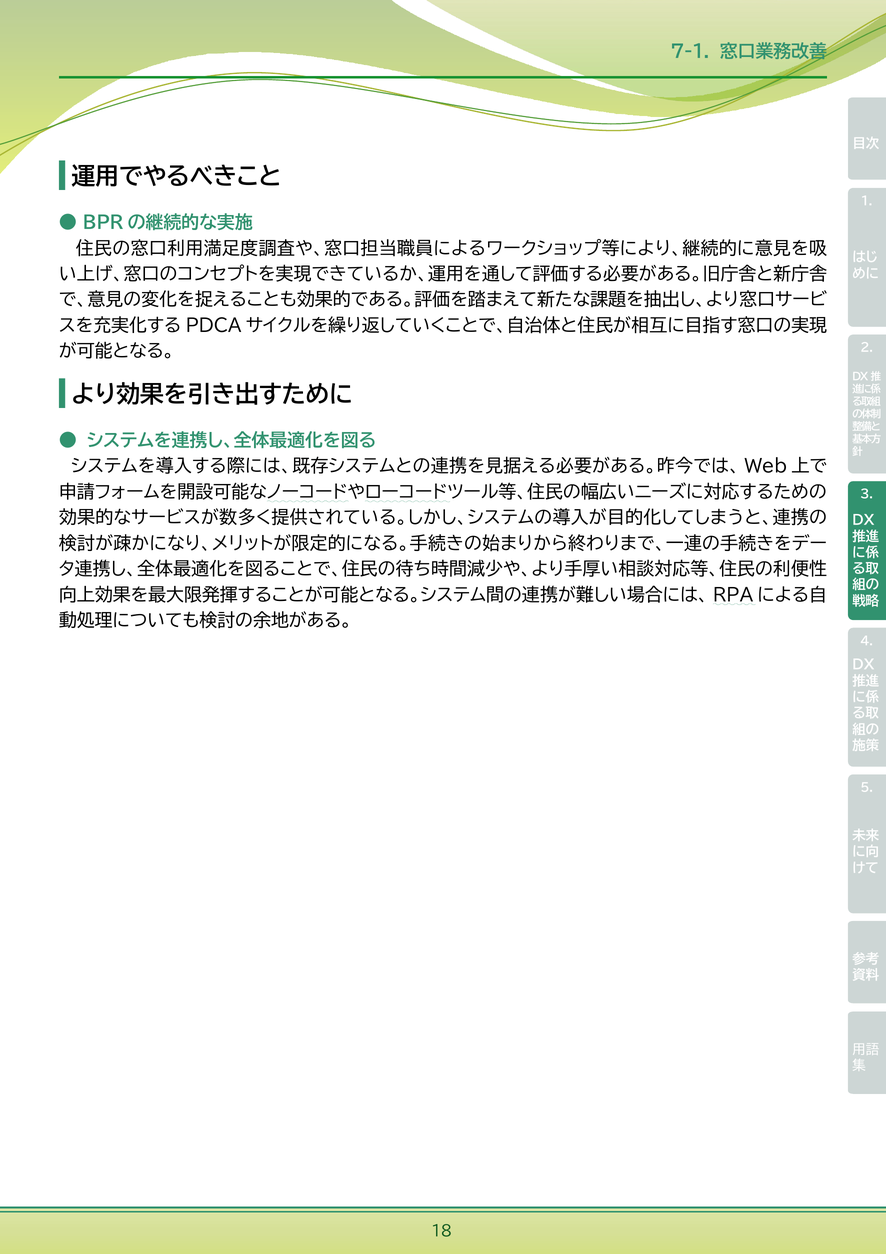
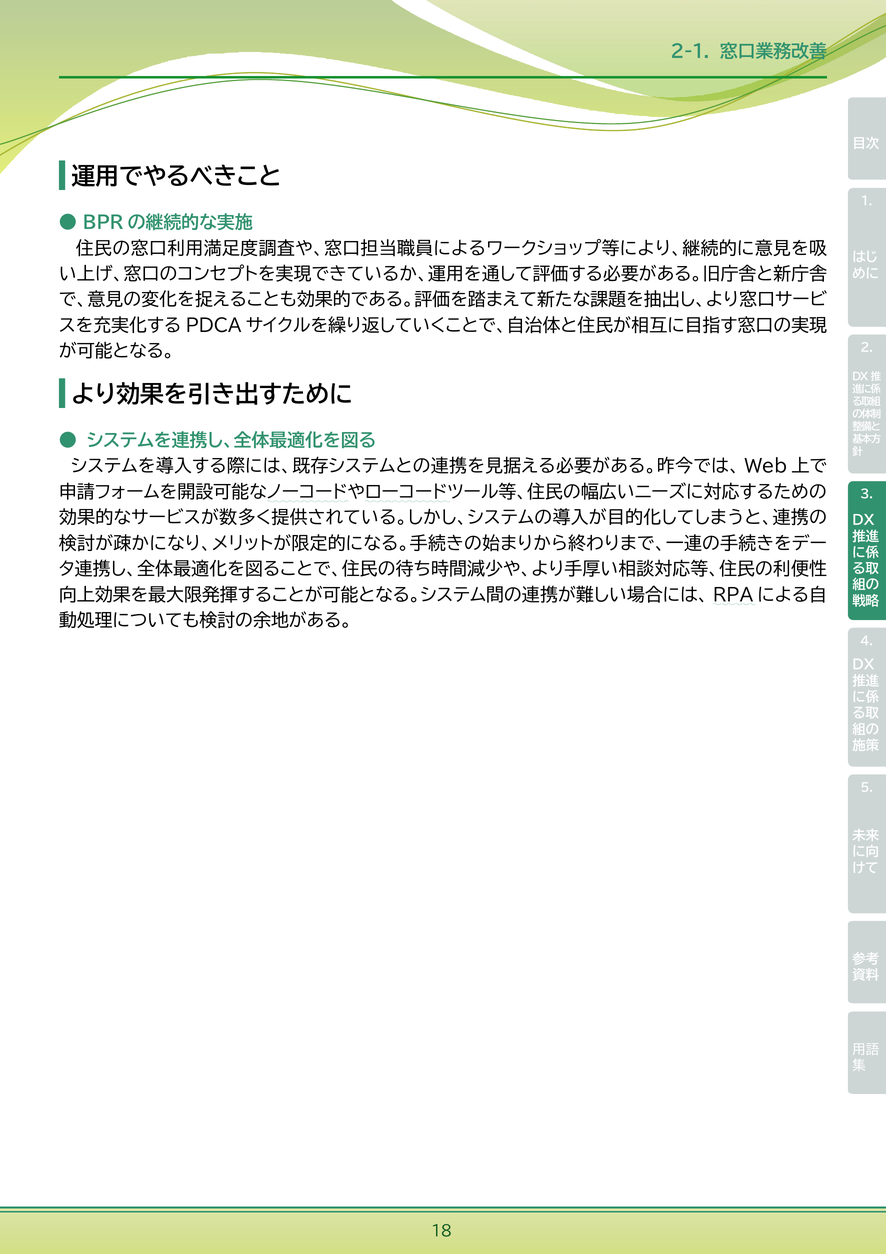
7-1: 7-1 -> 2-1 (690, 52)
